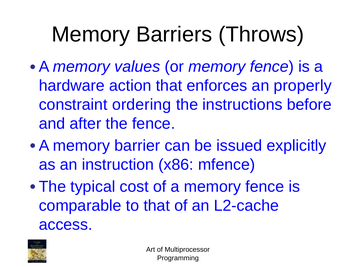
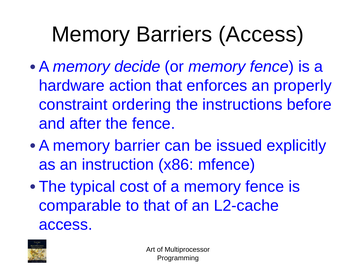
Barriers Throws: Throws -> Access (261, 34)
values: values -> decide (137, 67)
